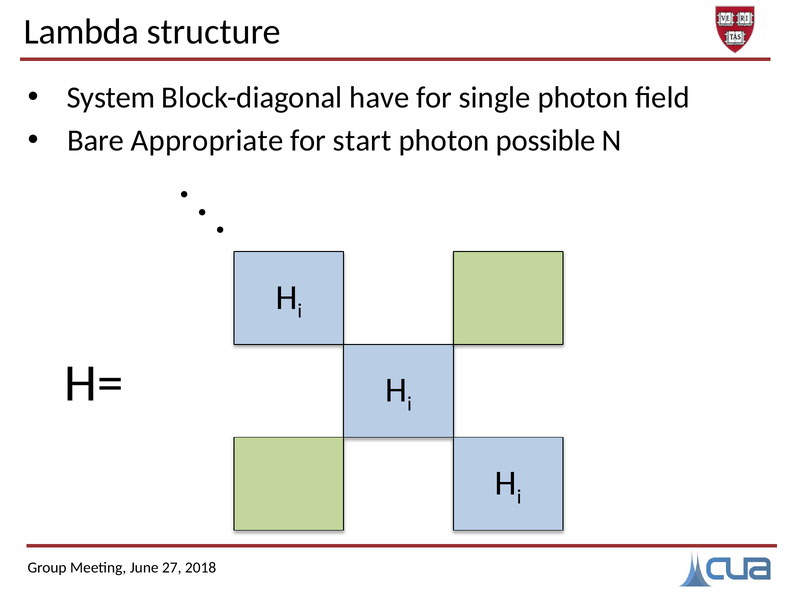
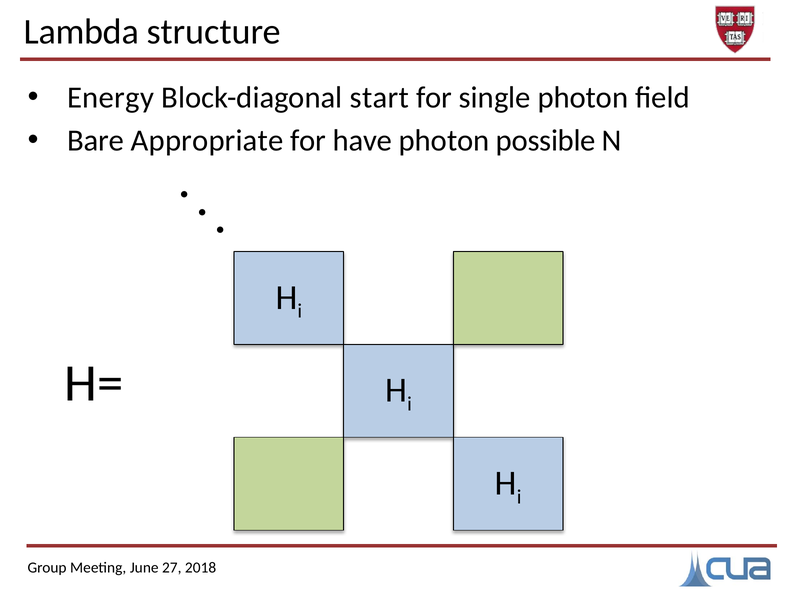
System: System -> Energy (111, 98)
have: have -> start (379, 98)
start: start -> have (362, 141)
